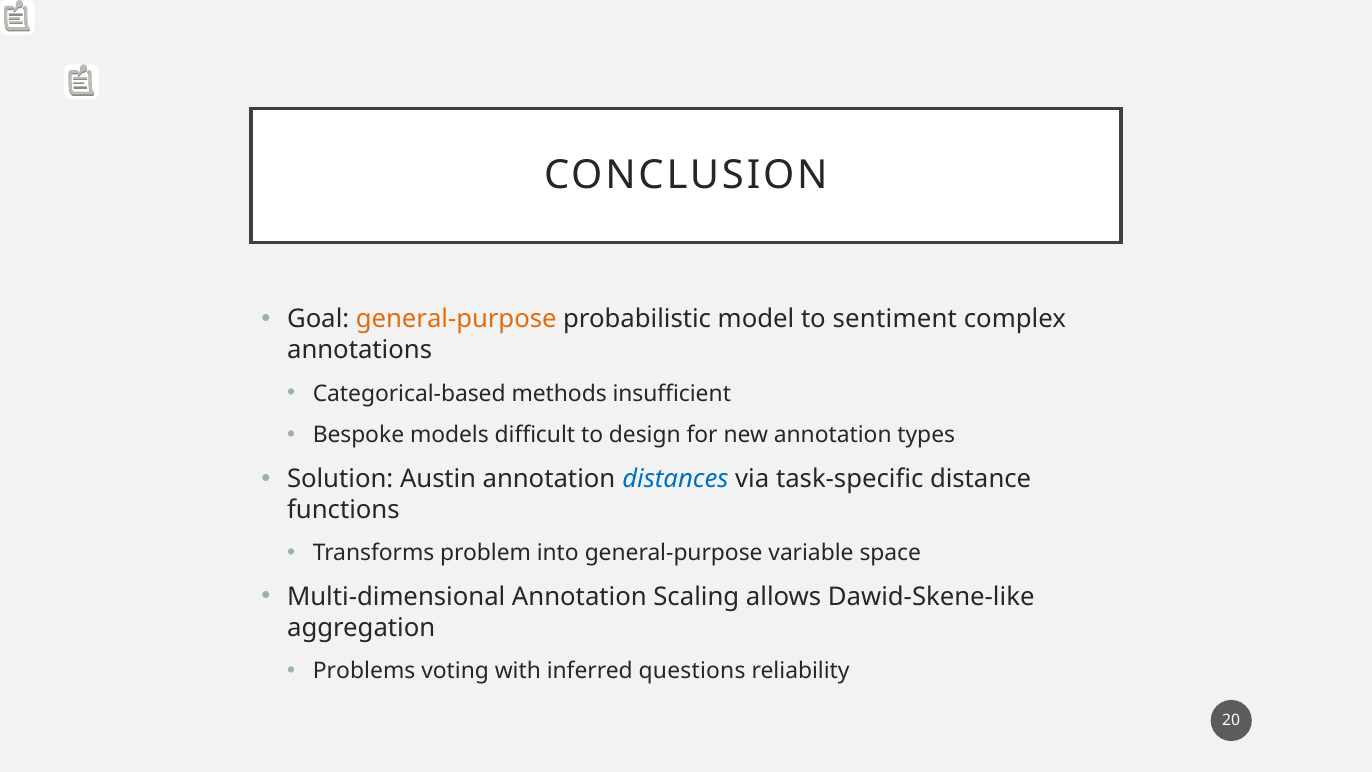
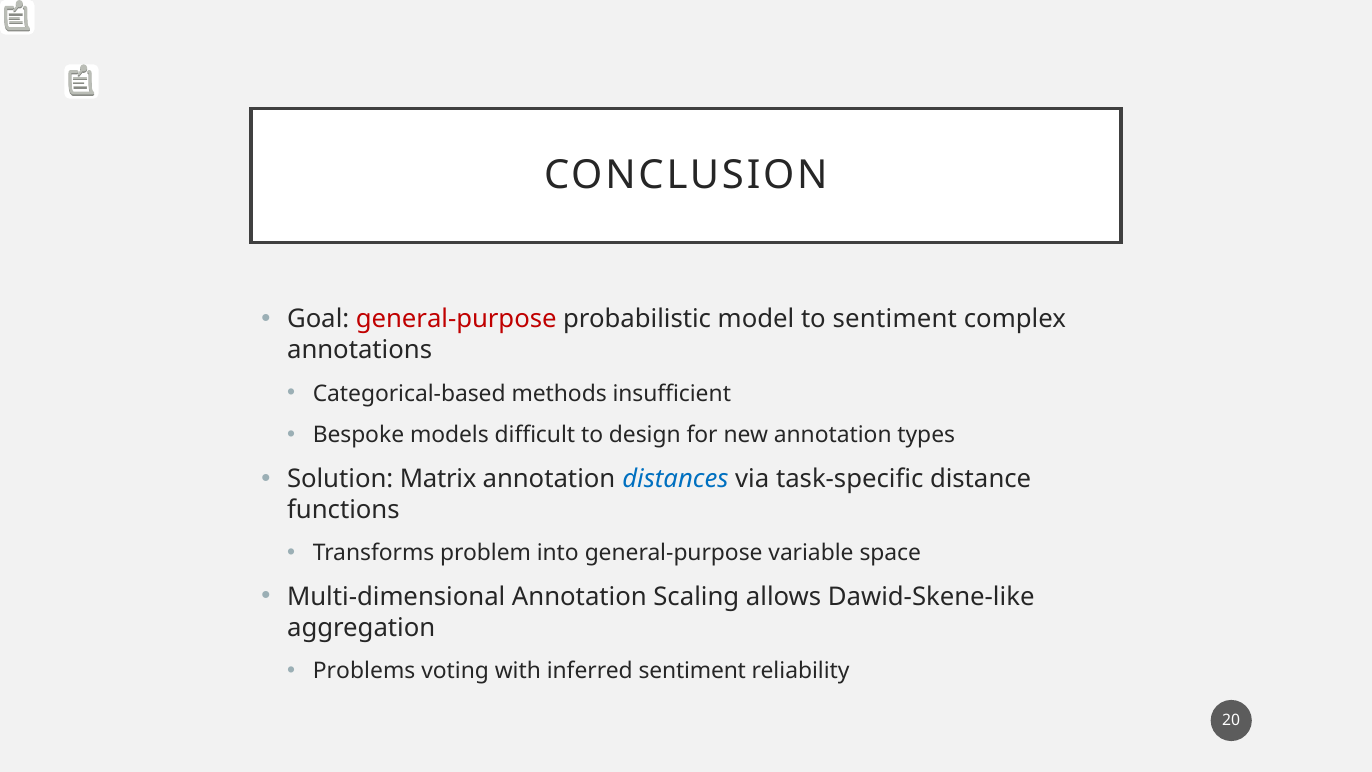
general-purpose colour: orange -> red (456, 319)
Austin: Austin -> Matrix (438, 479)
inferred questions: questions -> sentiment (692, 671)
